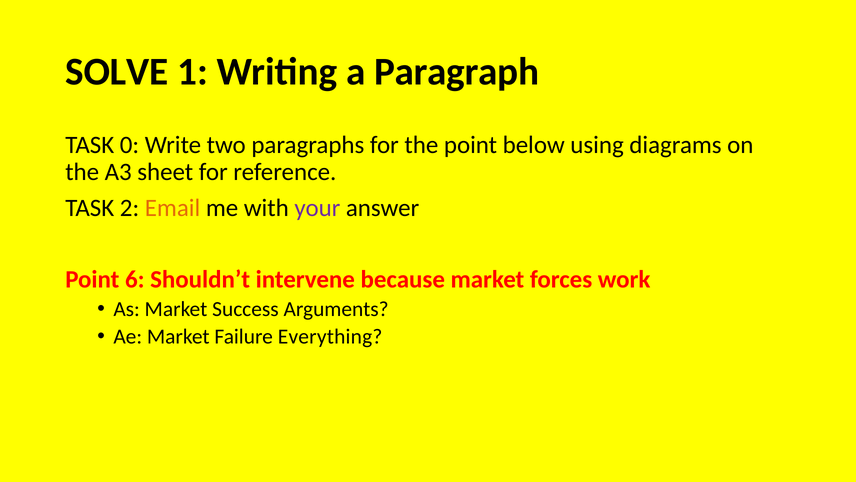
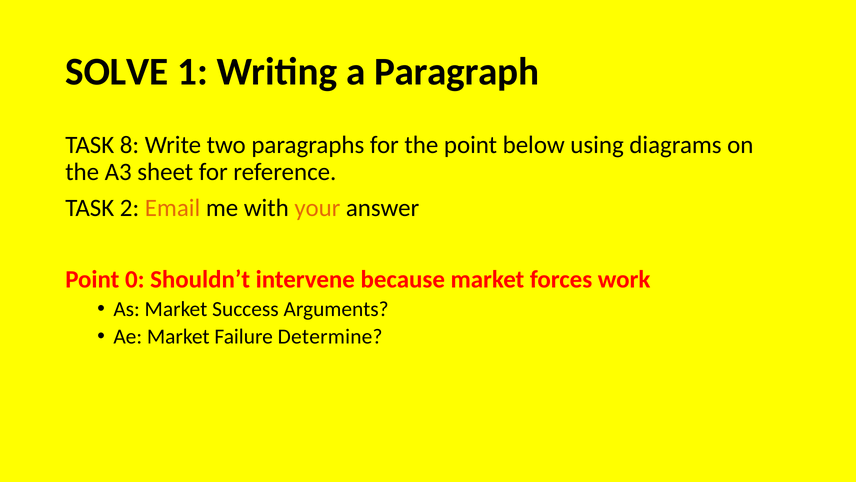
0: 0 -> 8 (129, 145)
your colour: purple -> orange (317, 208)
6: 6 -> 0 (135, 279)
Everything: Everything -> Determine (330, 336)
